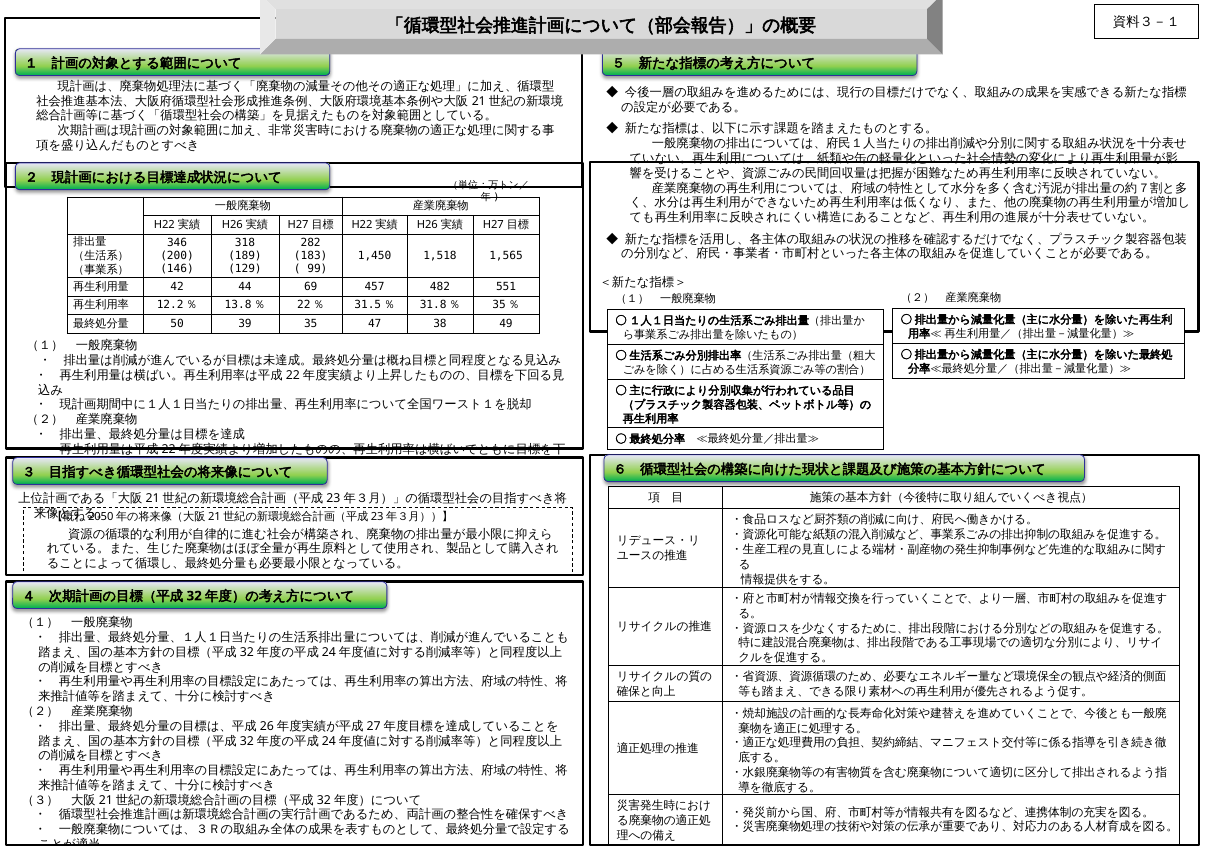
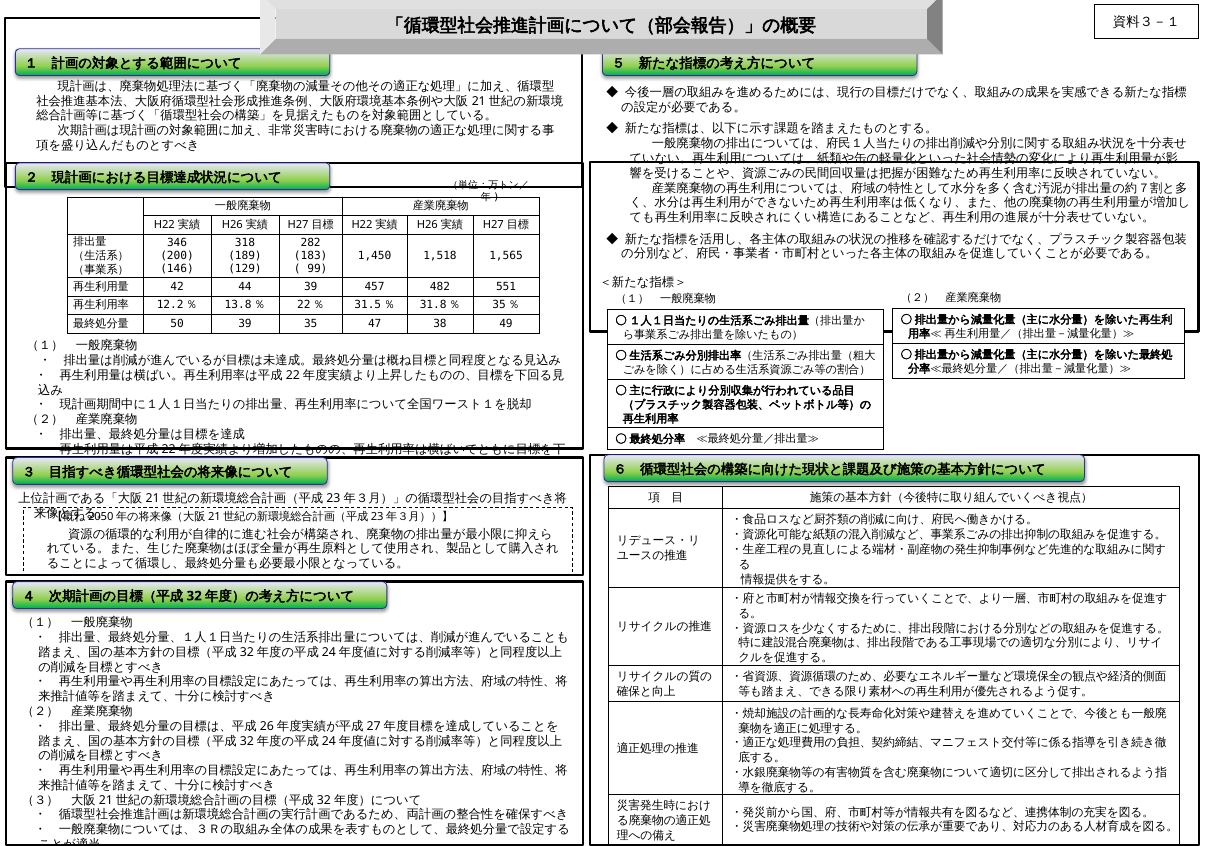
44 69: 69 -> 39 (311, 287)
